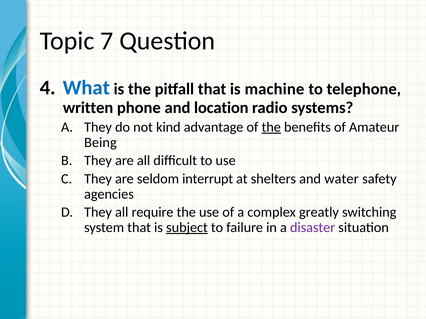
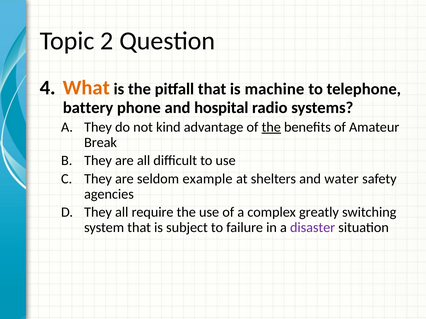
7: 7 -> 2 (107, 41)
What colour: blue -> orange (86, 88)
written: written -> battery (88, 108)
location: location -> hospital (221, 108)
Being: Being -> Break (101, 143)
interrupt: interrupt -> example (208, 179)
subject underline: present -> none (187, 228)
